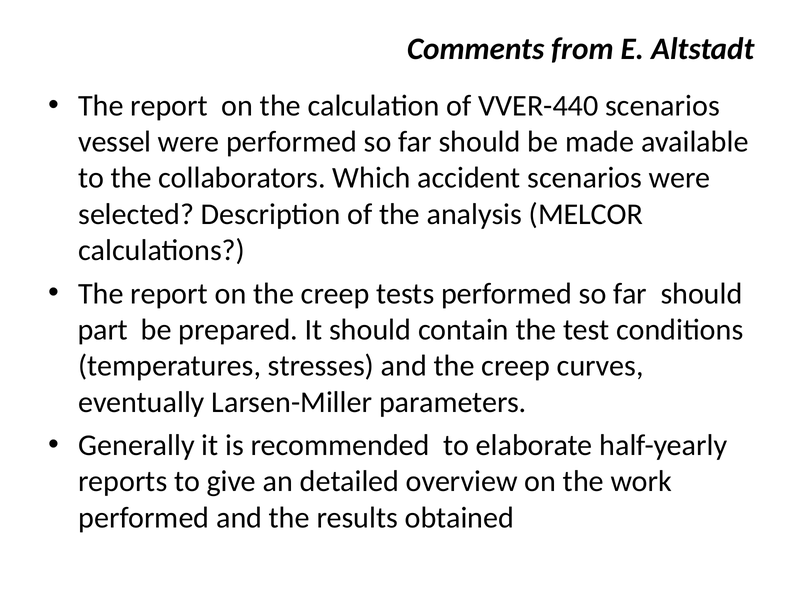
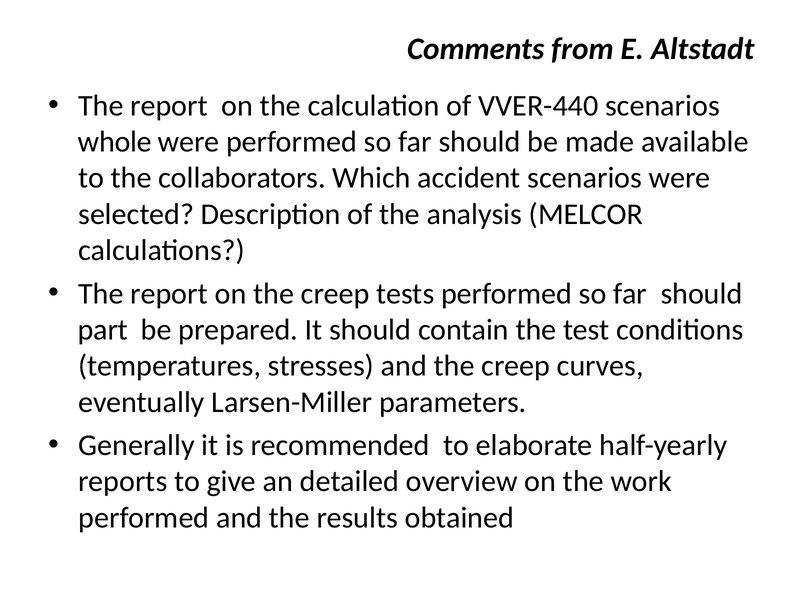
vessel: vessel -> whole (115, 142)
